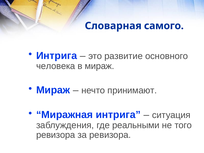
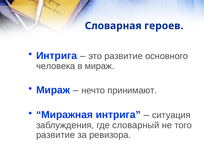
самого: самого -> героев (164, 26)
реальными: реальными -> словарный (136, 125)
ревизора: ревизора -> развитие (56, 135)
